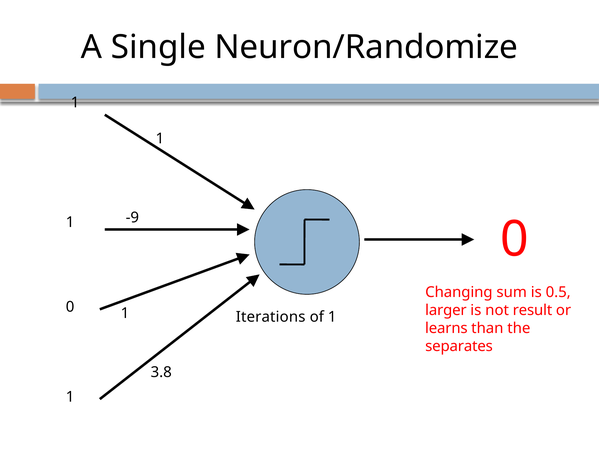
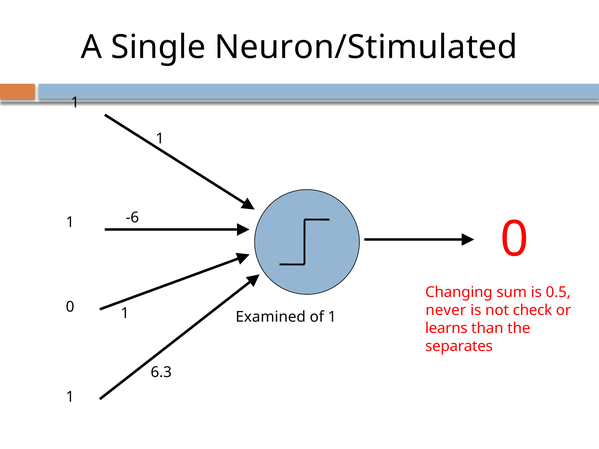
Neuron/Randomize: Neuron/Randomize -> Neuron/Stimulated (366, 47)
-9: -9 -> -6 (132, 218)
larger: larger -> never (446, 310)
result: result -> check (532, 310)
Iterations: Iterations -> Examined (271, 317)
3.8: 3.8 -> 6.3 (161, 372)
